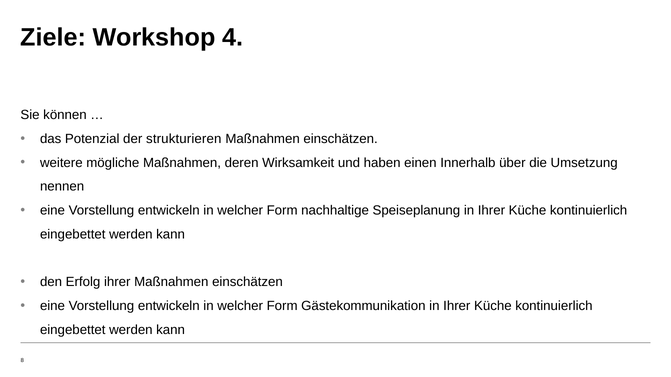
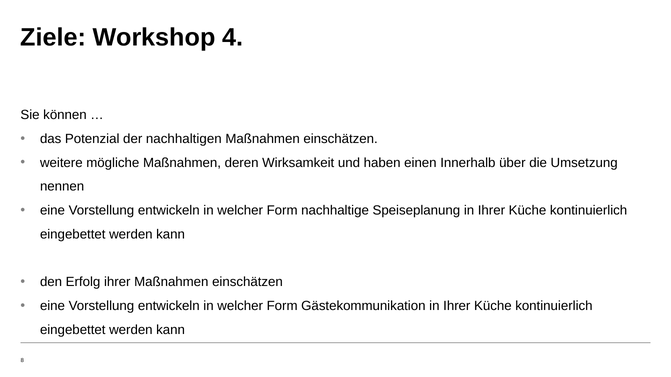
strukturieren: strukturieren -> nachhaltigen (184, 139)
